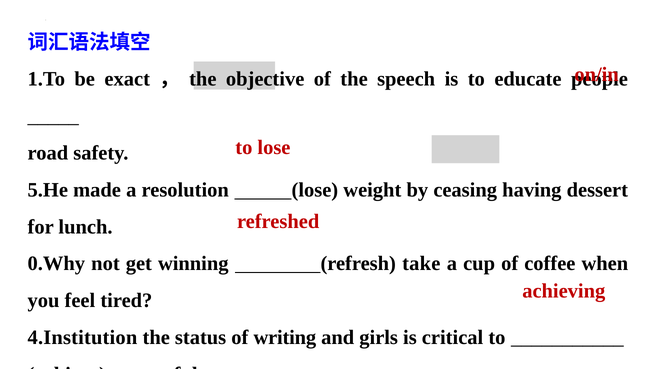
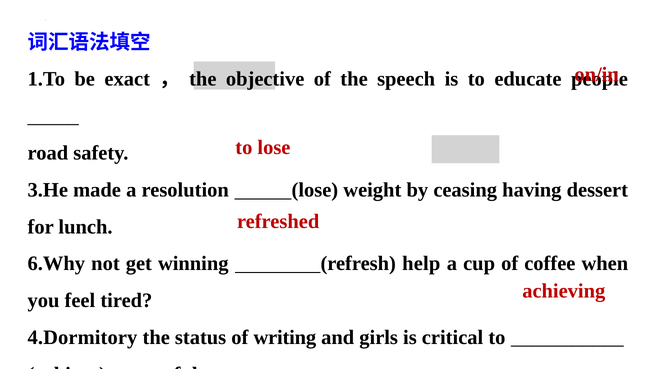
5.He: 5.He -> 3.He (48, 190)
0.Why: 0.Why -> 6.Why (56, 264)
take: take -> help (421, 264)
4.Institution: 4.Institution -> 4.Dormitory (82, 337)
